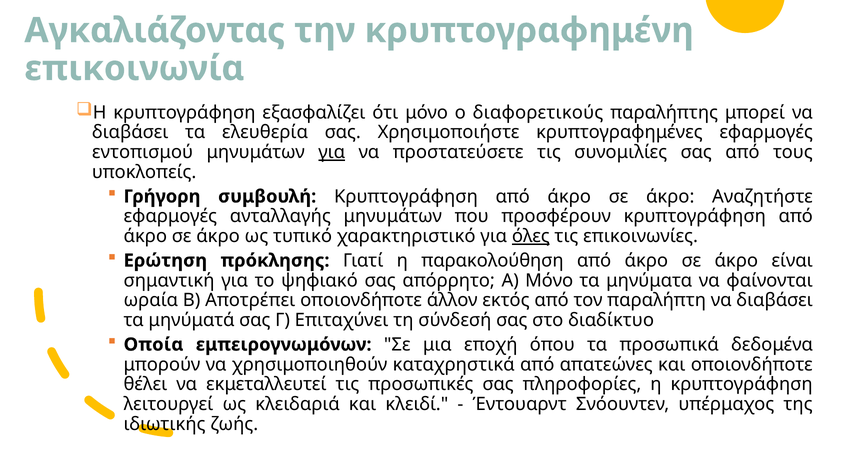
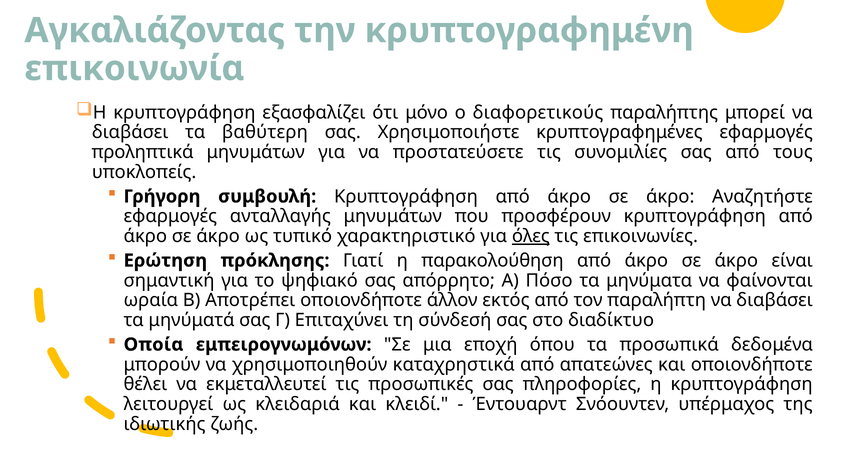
ελευθερία: ελευθερία -> βαθύτερη (265, 132)
εντοπισμού: εντοπισμού -> προληπτικά (143, 152)
για underline: present -> none (332, 152)
Α Μόνο: Μόνο -> Πόσο (549, 281)
